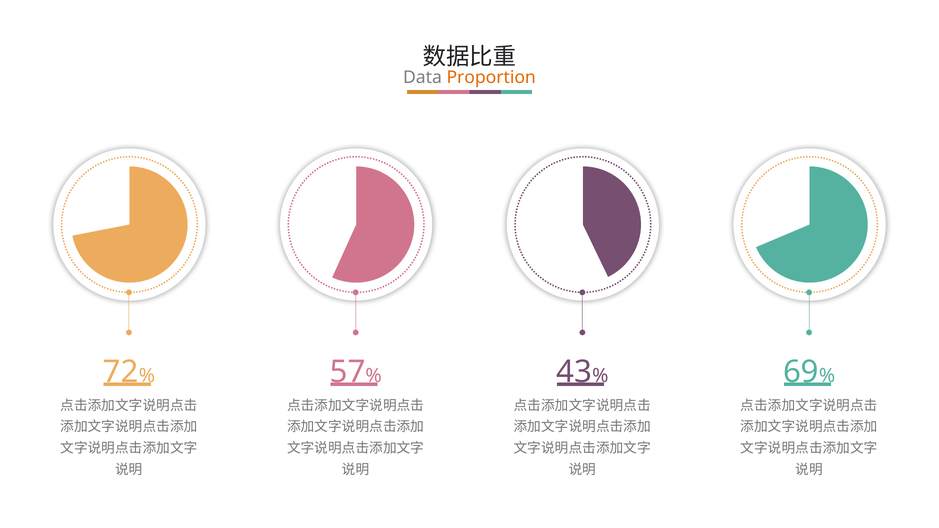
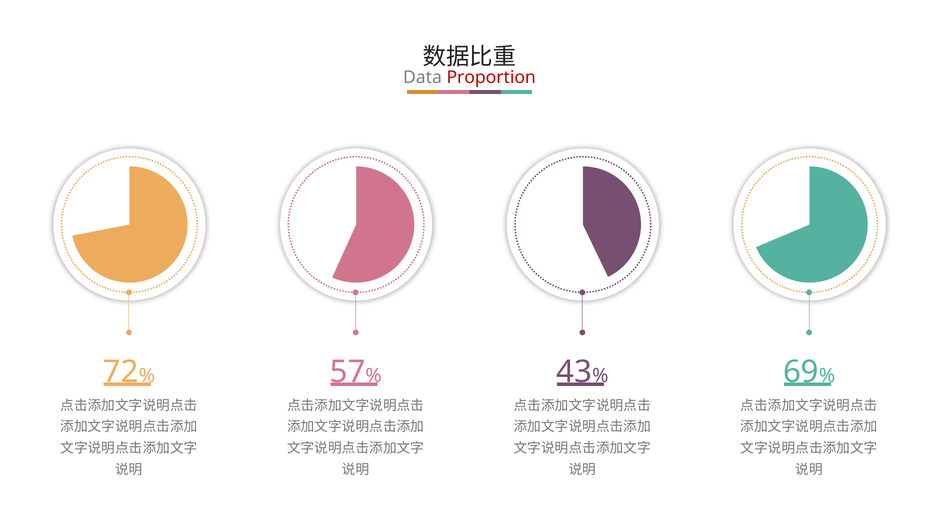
Proportion colour: orange -> red (491, 78)
